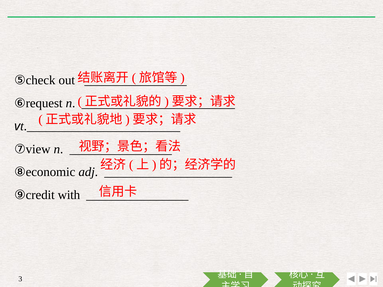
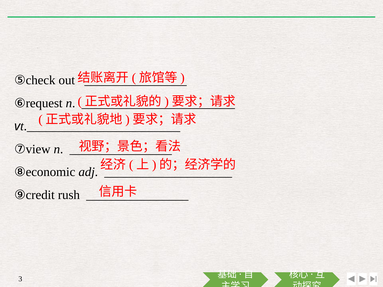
with: with -> rush (69, 195)
